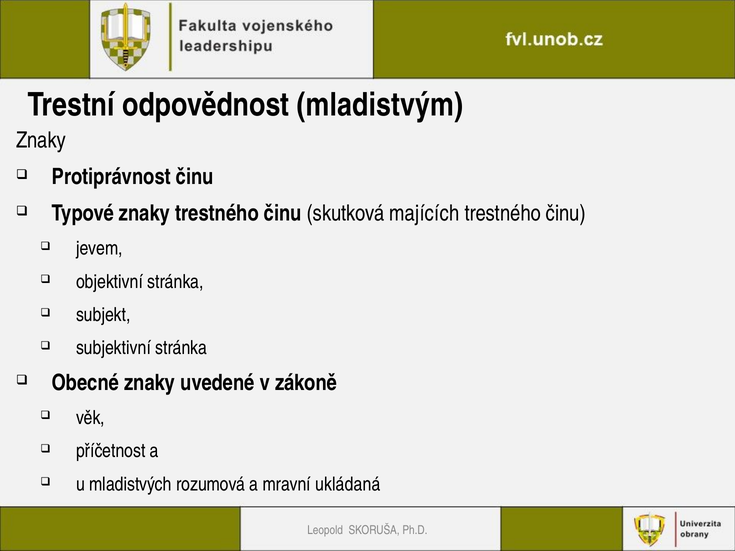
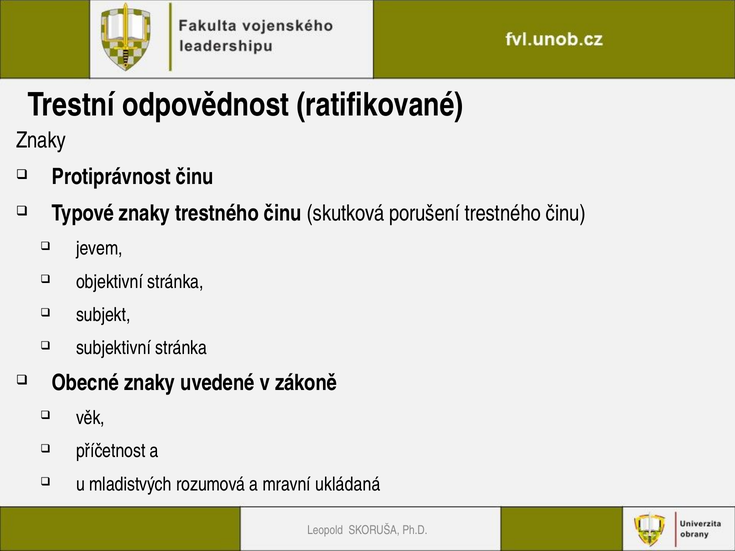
mladistvým: mladistvým -> ratifikované (380, 105)
majících: majících -> porušení (425, 214)
